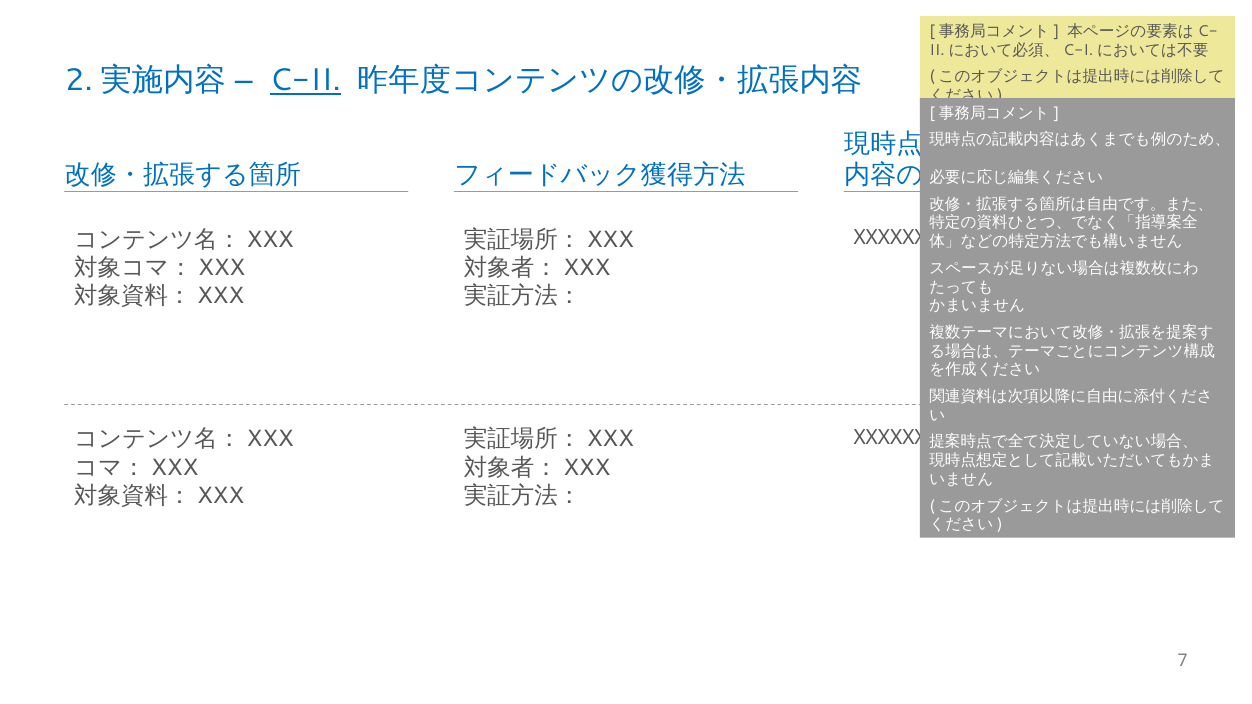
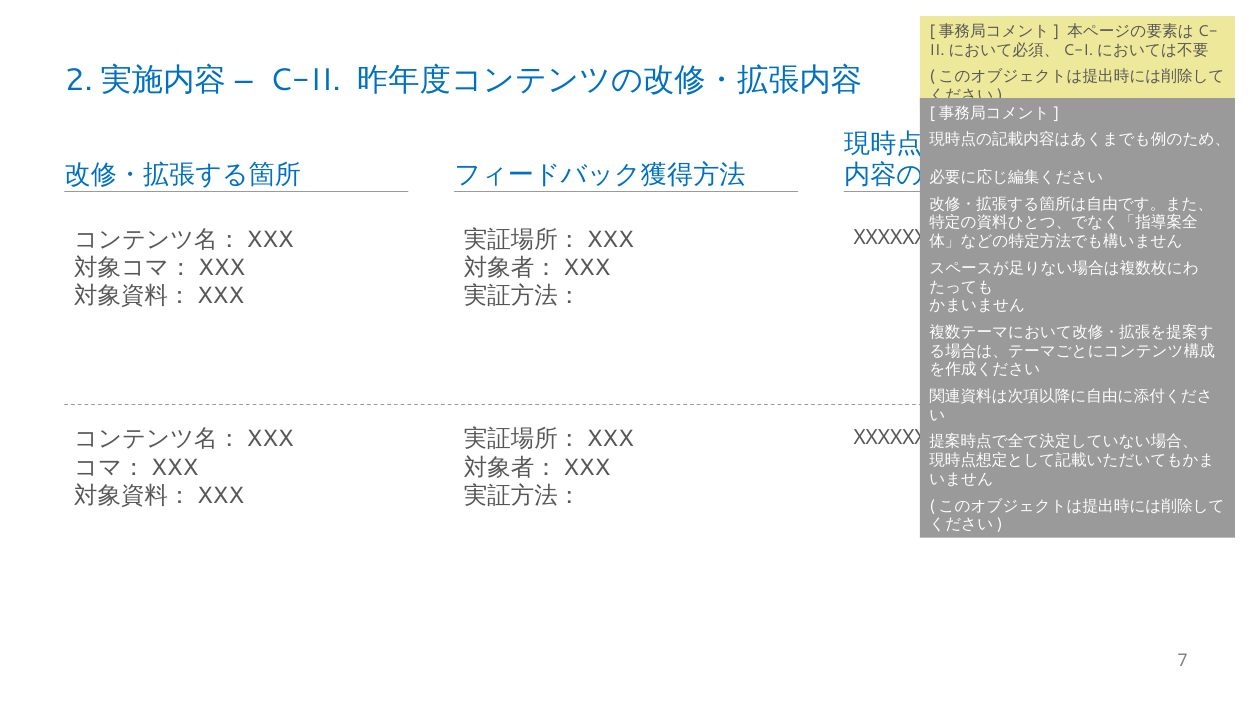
C-II underline: present -> none (305, 81)
